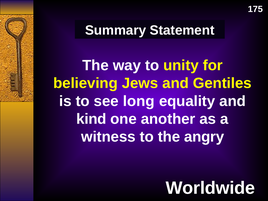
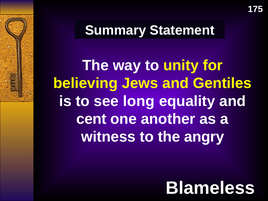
kind: kind -> cent (91, 119)
Worldwide: Worldwide -> Blameless (210, 188)
